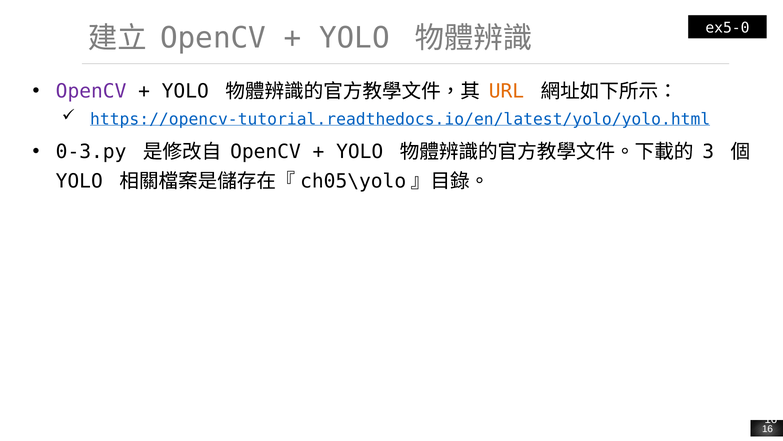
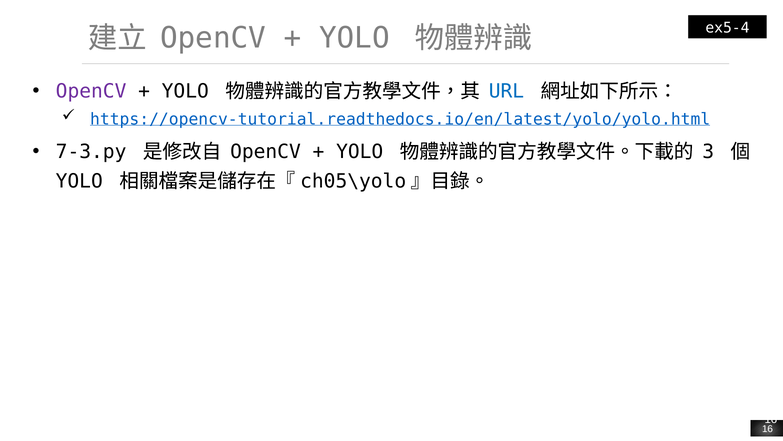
ex5-0: ex5-0 -> ex5-4 (727, 28)
URL colour: orange -> blue (506, 91)
0-3.py: 0-3.py -> 7-3.py (91, 152)
